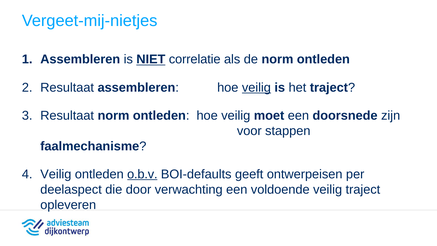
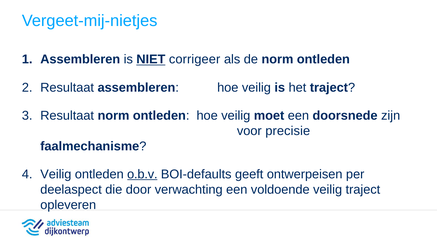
correlatie: correlatie -> corrigeer (195, 59)
veilig underline: present -> none (256, 87)
stappen: stappen -> precisie (288, 131)
